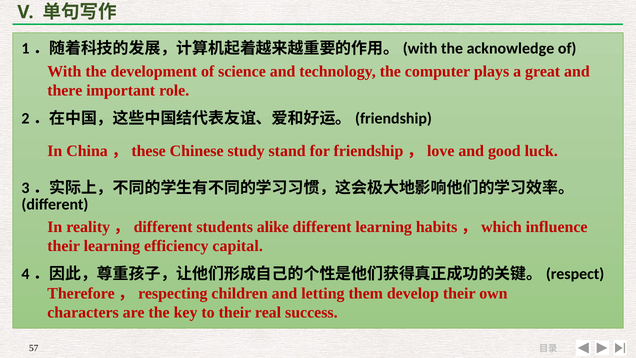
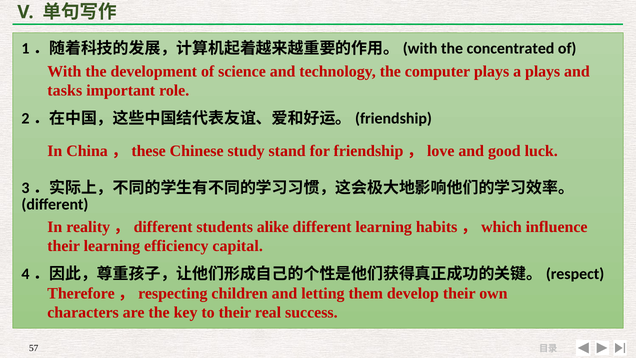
acknowledge: acknowledge -> concentrated (511, 49)
a great: great -> plays (543, 71)
there: there -> tasks (65, 91)
